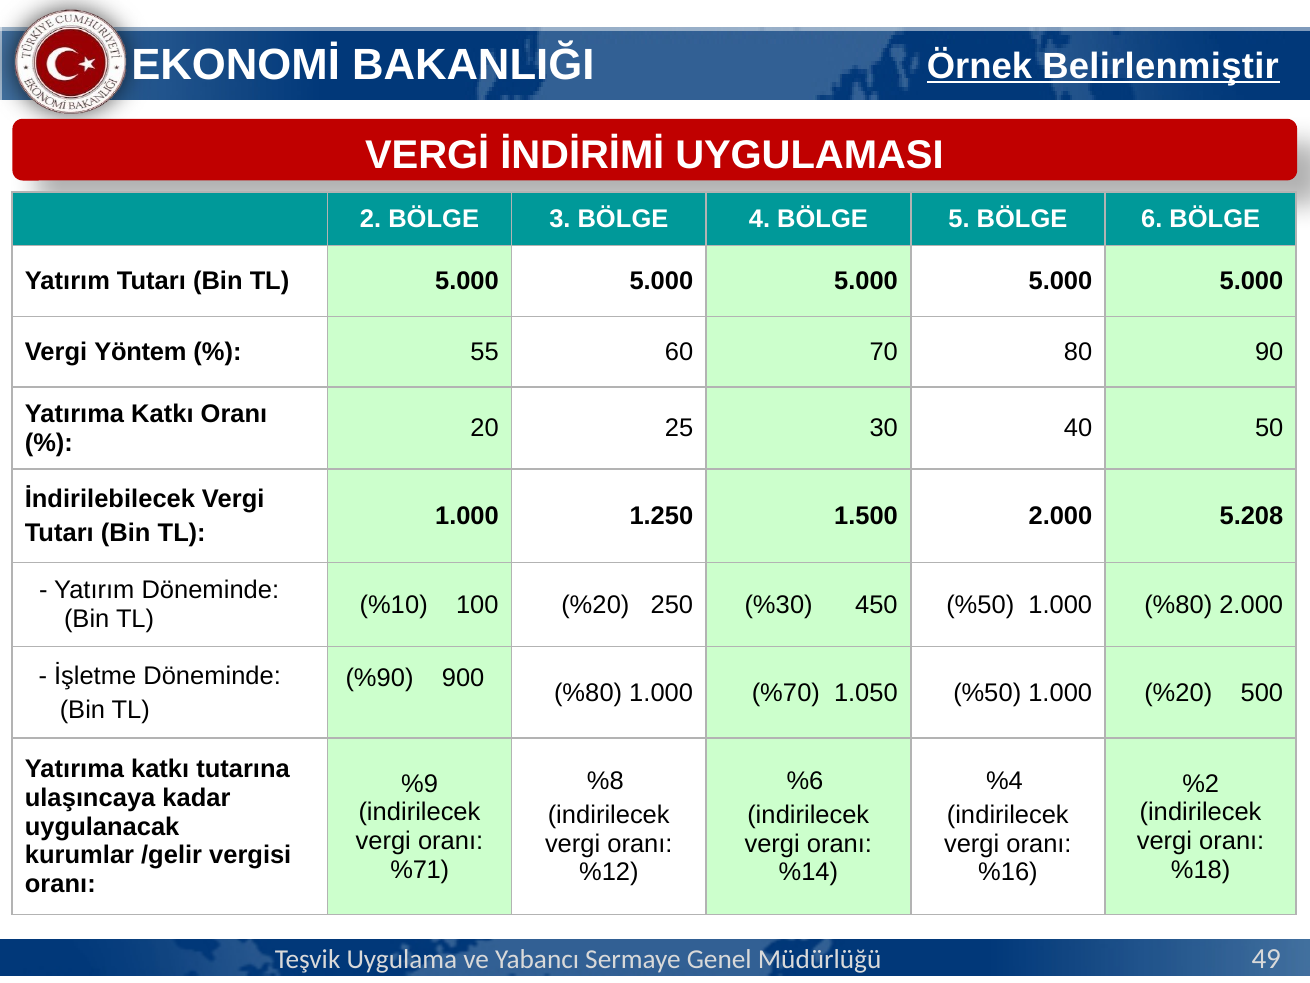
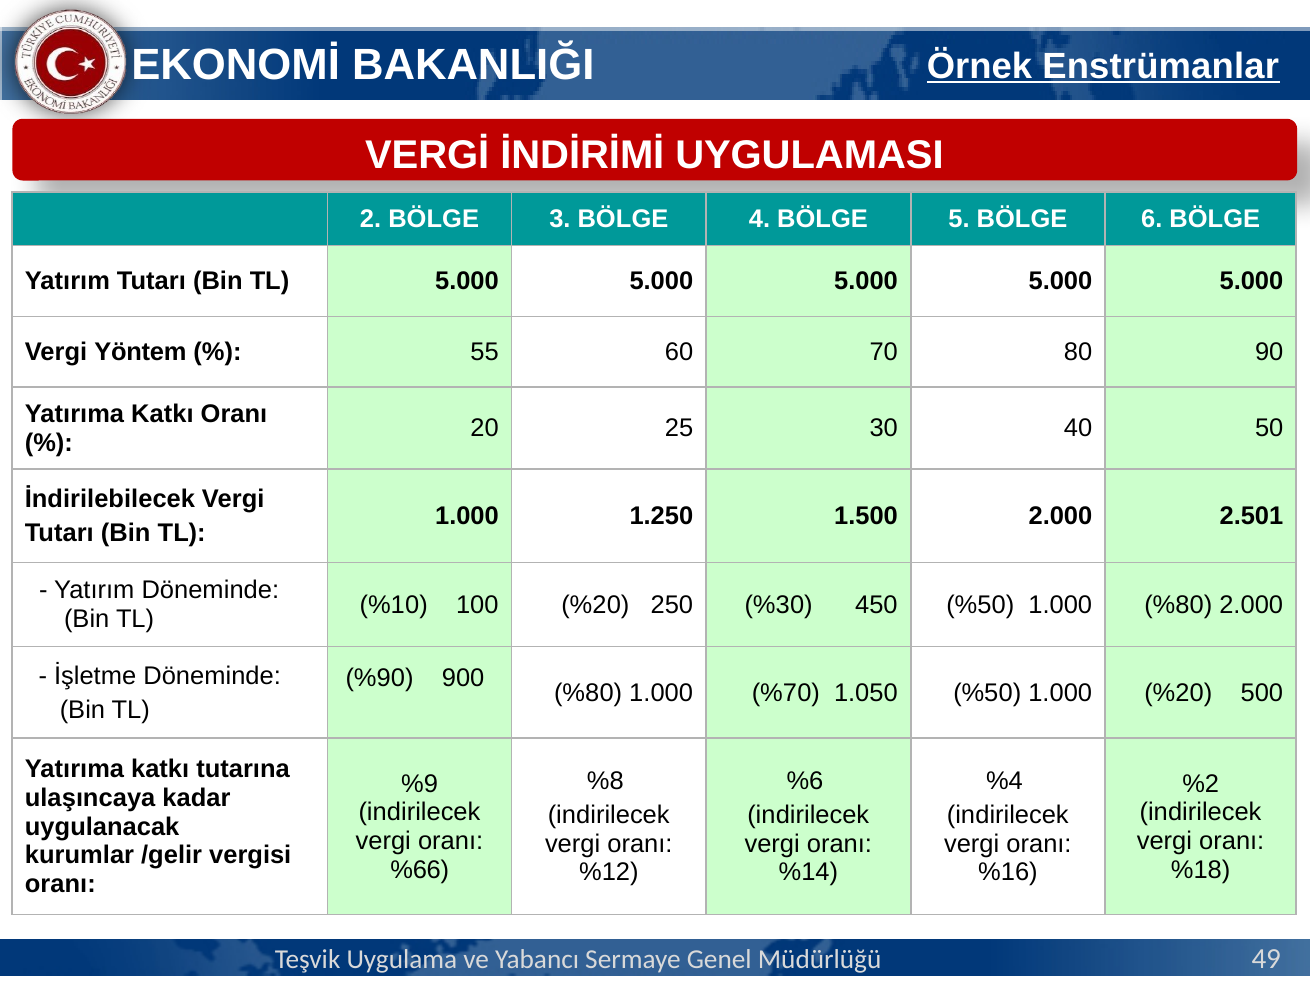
Belirlenmiştir: Belirlenmiştir -> Enstrümanlar (1161, 66)
5.208: 5.208 -> 2.501 (1251, 516)
%71: %71 -> %66 (420, 869)
